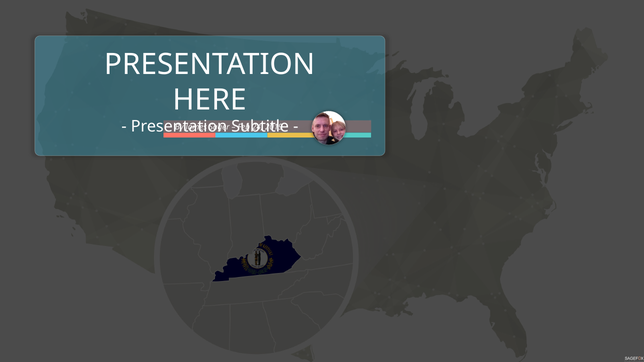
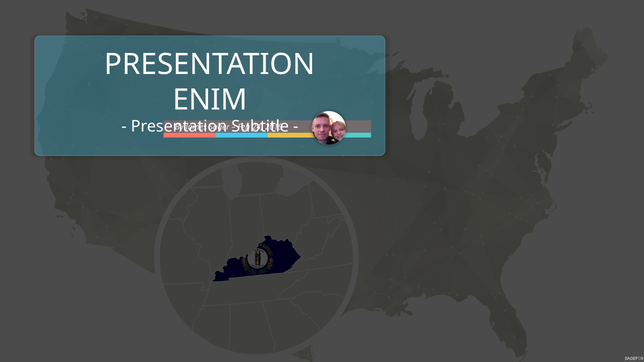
HERE: HERE -> ENIM (210, 100)
